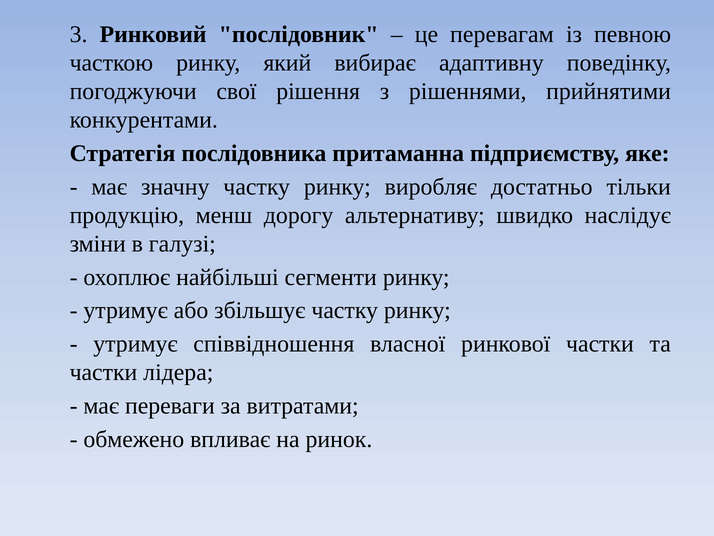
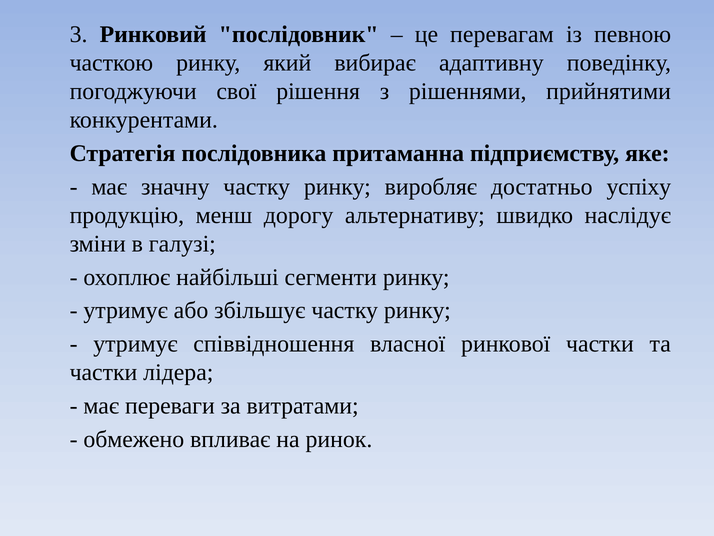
тільки: тільки -> успіху (639, 187)
